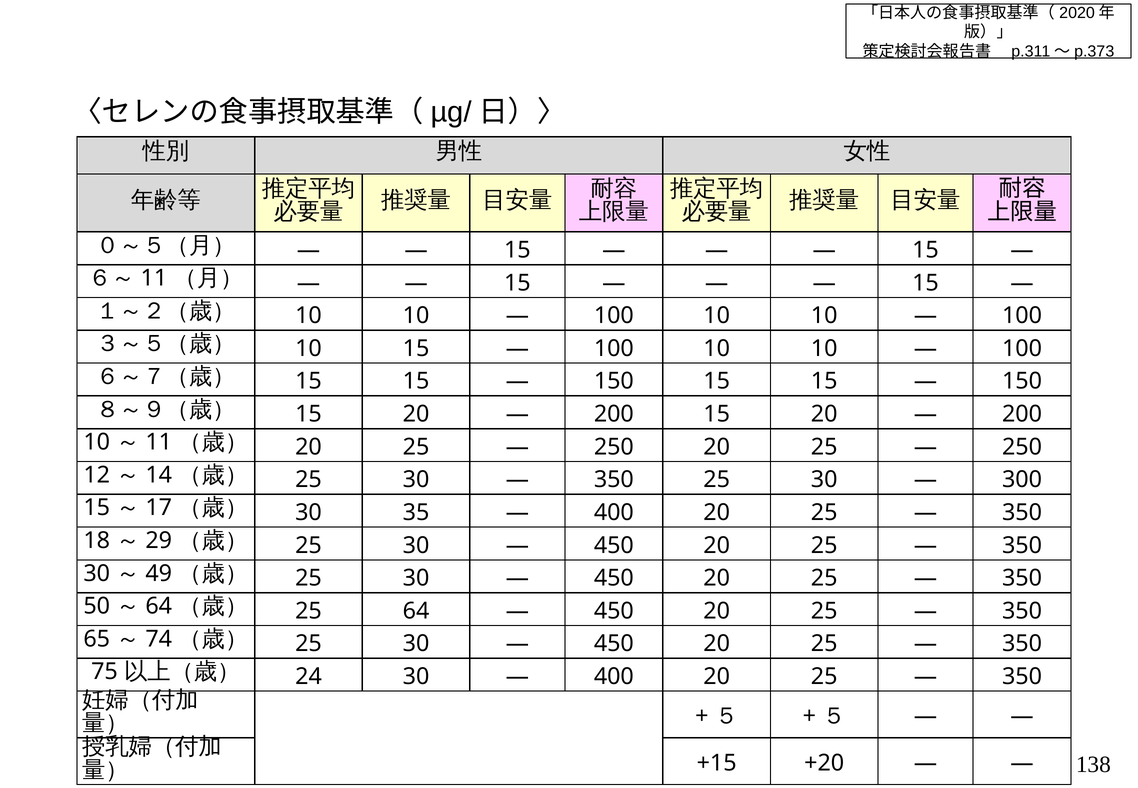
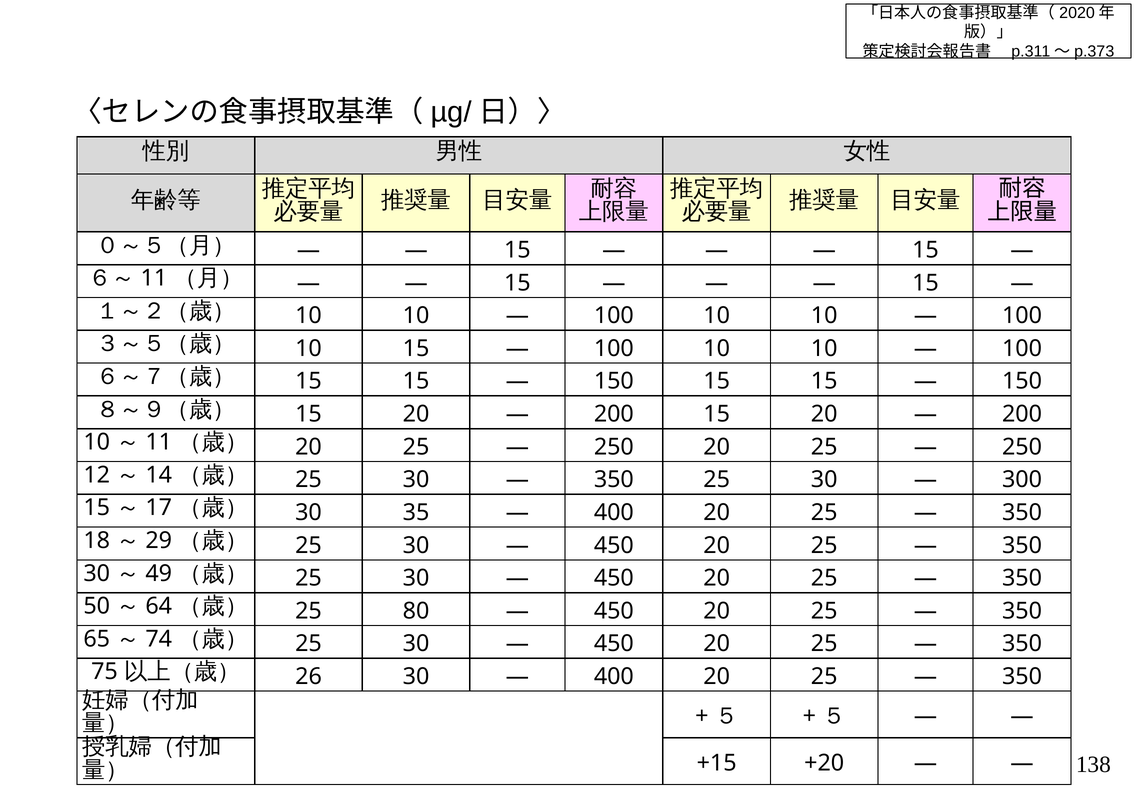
64: 64 -> 80 (416, 611)
24: 24 -> 26 (309, 676)
